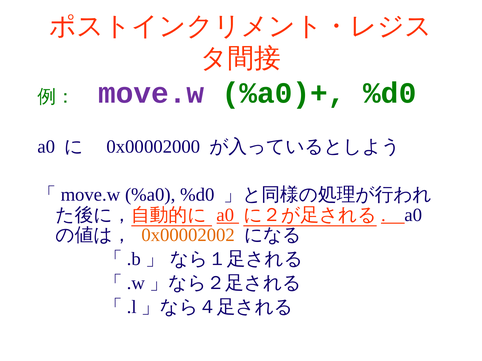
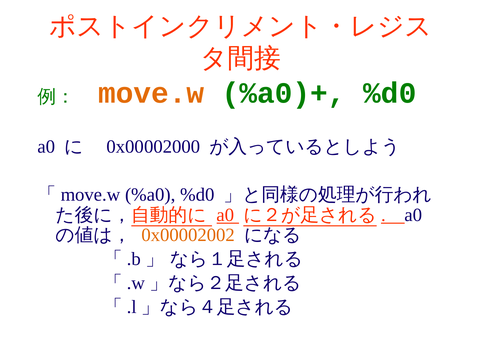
move.w colour: purple -> orange (151, 93)
